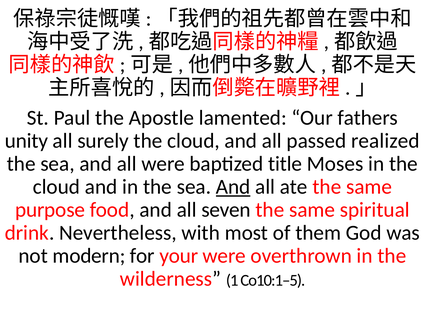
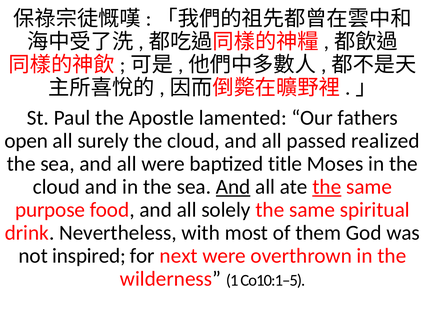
unity: unity -> open (26, 141)
the underline: none -> present (327, 187)
seven: seven -> solely (226, 210)
modern: modern -> inspired (89, 256)
your: your -> next (179, 256)
